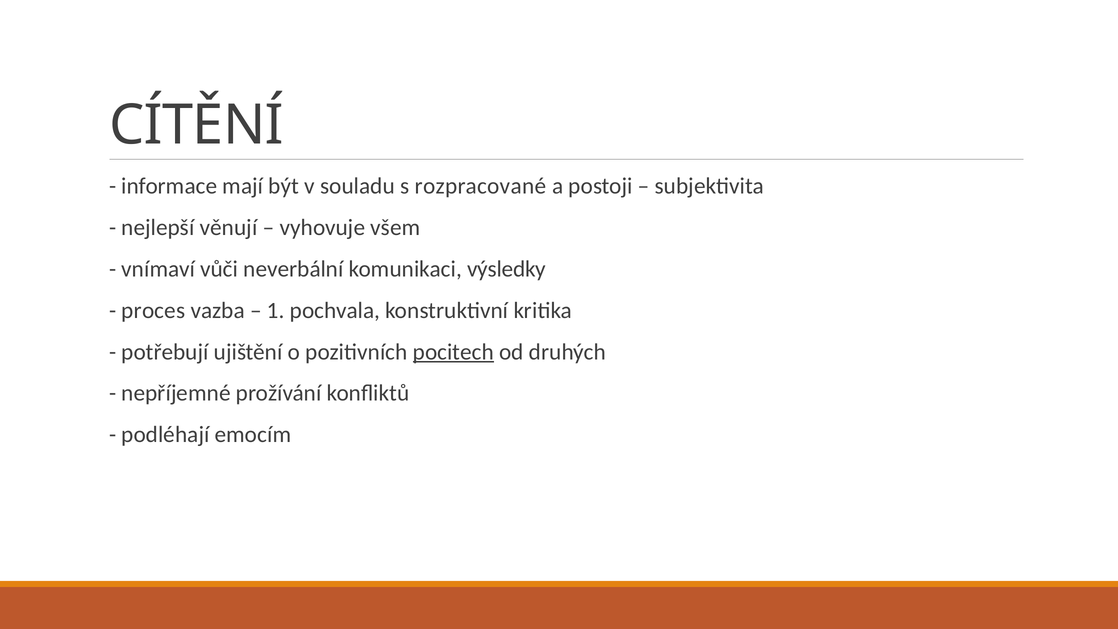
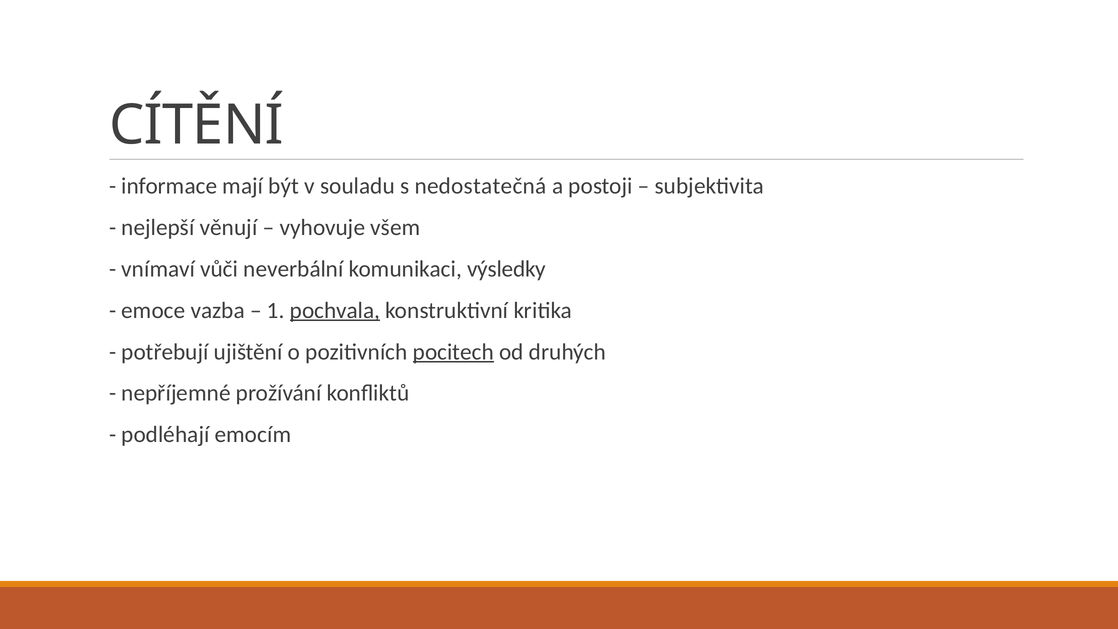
rozpracované: rozpracované -> nedostatečná (480, 186)
proces: proces -> emoce (153, 310)
pochvala underline: none -> present (335, 310)
